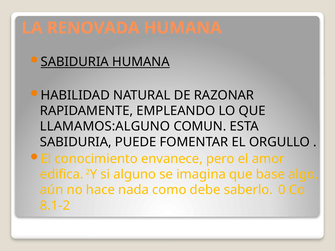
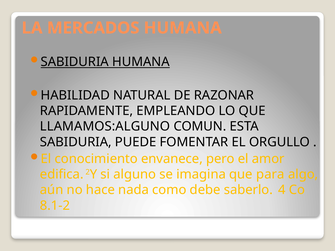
RENOVADA: RENOVADA -> MERCADOS (93, 28)
base: base -> para (270, 174)
0: 0 -> 4 (282, 190)
